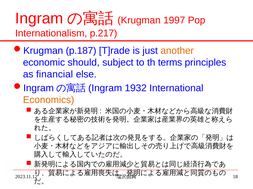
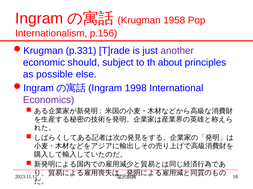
1997: 1997 -> 1958 (174, 20)
p.217: p.217 -> p.156 (104, 33)
p.187: p.187 -> p.331 (81, 51)
another colour: orange -> purple (177, 51)
terms: terms -> about (170, 63)
financial: financial -> possible (55, 75)
1932: 1932 -> 1998 (136, 88)
Economics colour: orange -> purple (49, 100)
